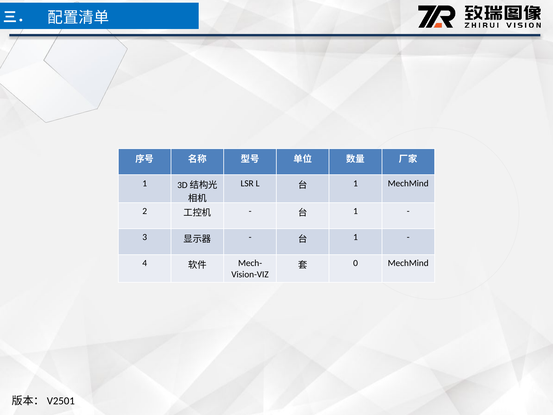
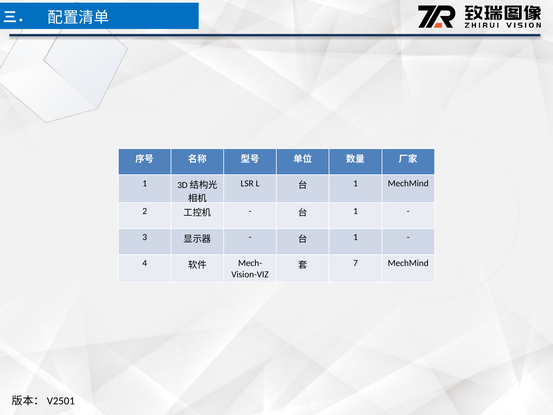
0: 0 -> 7 (356, 263)
